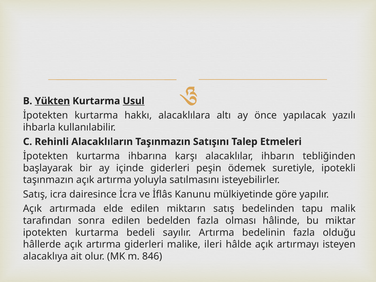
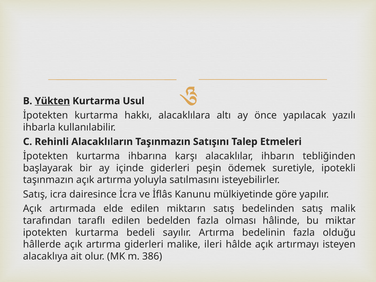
Usul underline: present -> none (134, 101)
bedelinden tapu: tapu -> satış (312, 209)
sonra: sonra -> taraflı (92, 221)
846: 846 -> 386 (152, 256)
